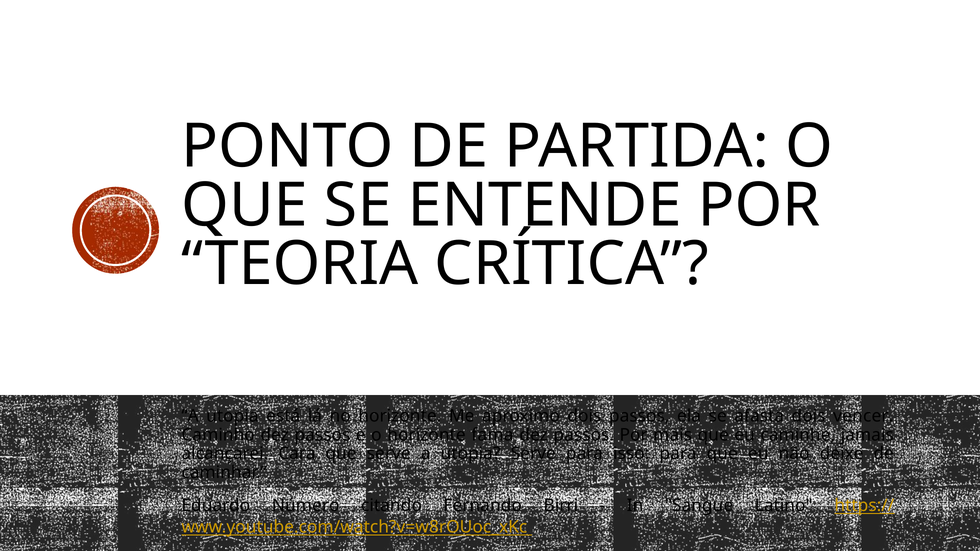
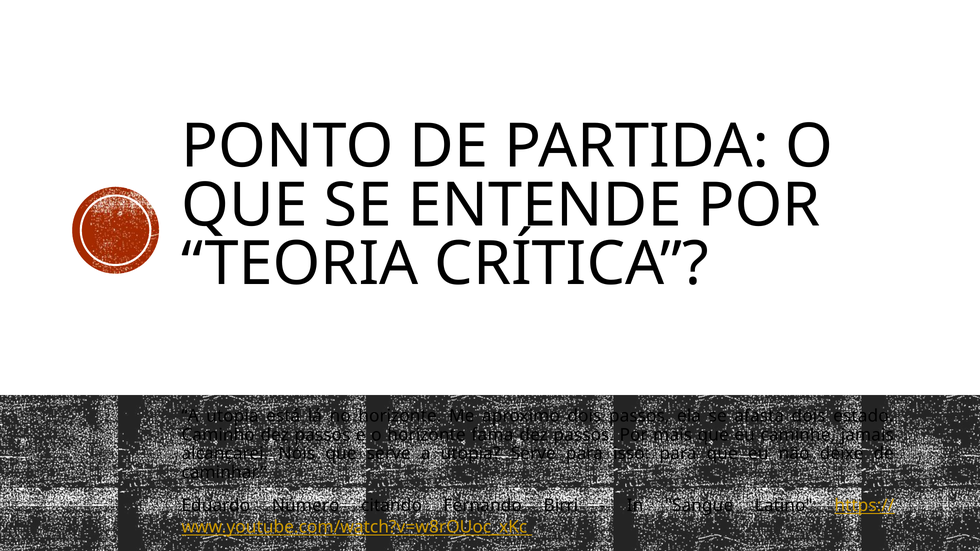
vencer: vencer -> estado (863, 416)
Cara: Cara -> Nóis (297, 454)
